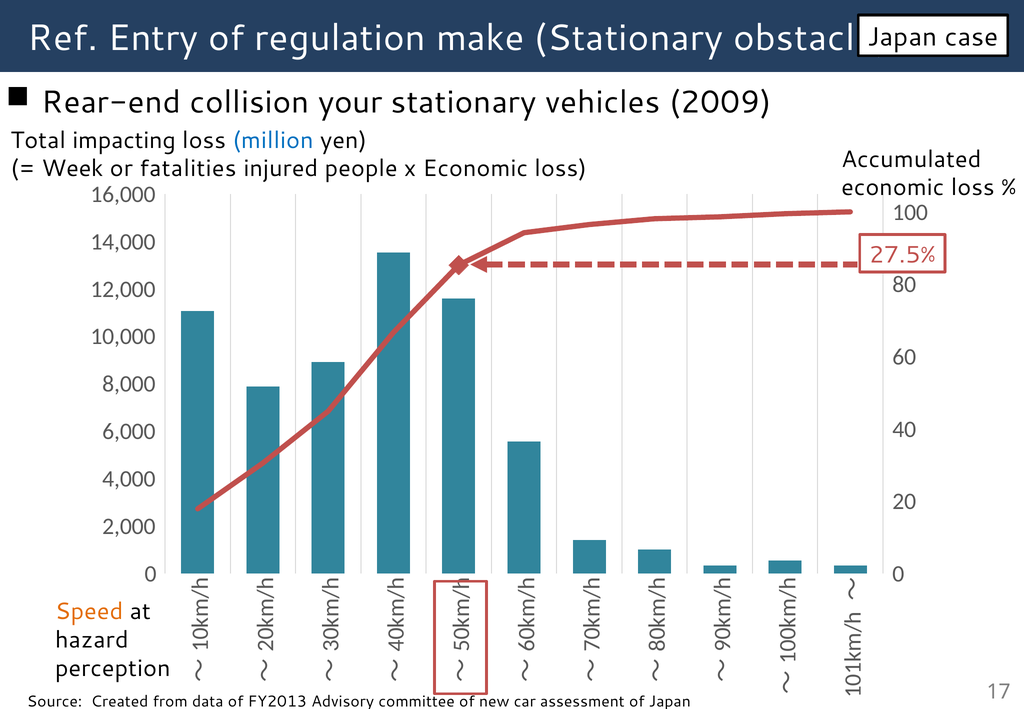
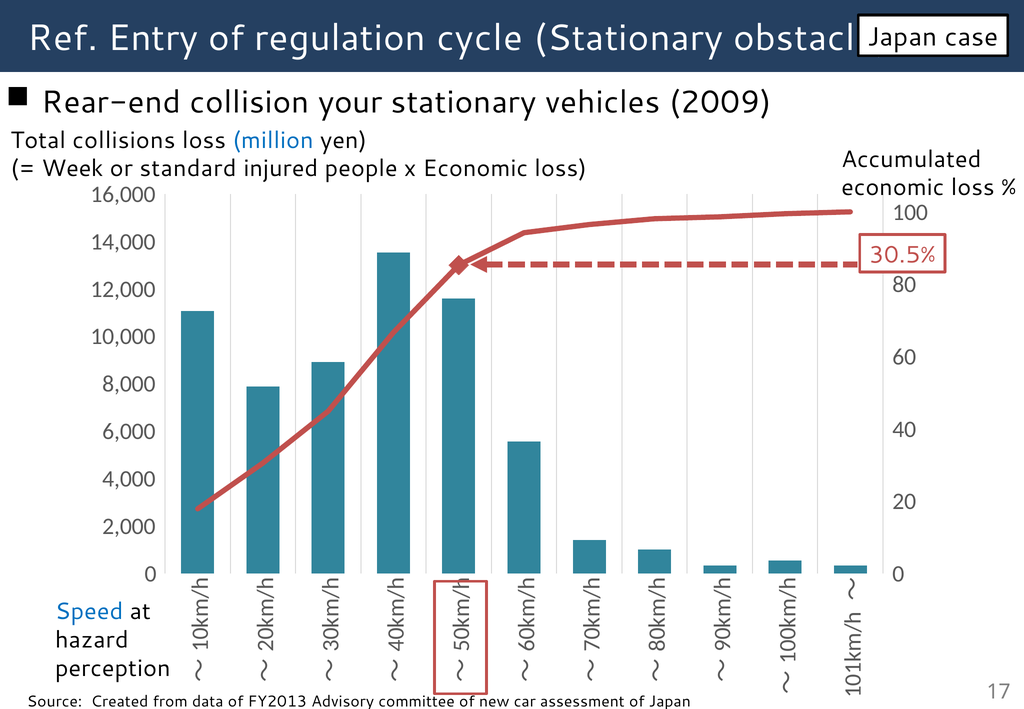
make: make -> cycle (480, 38)
impacting: impacting -> collisions (124, 140)
fatalities: fatalities -> standard (188, 169)
27.5%: 27.5% -> 30.5% (902, 255)
Speed colour: orange -> blue (89, 612)
